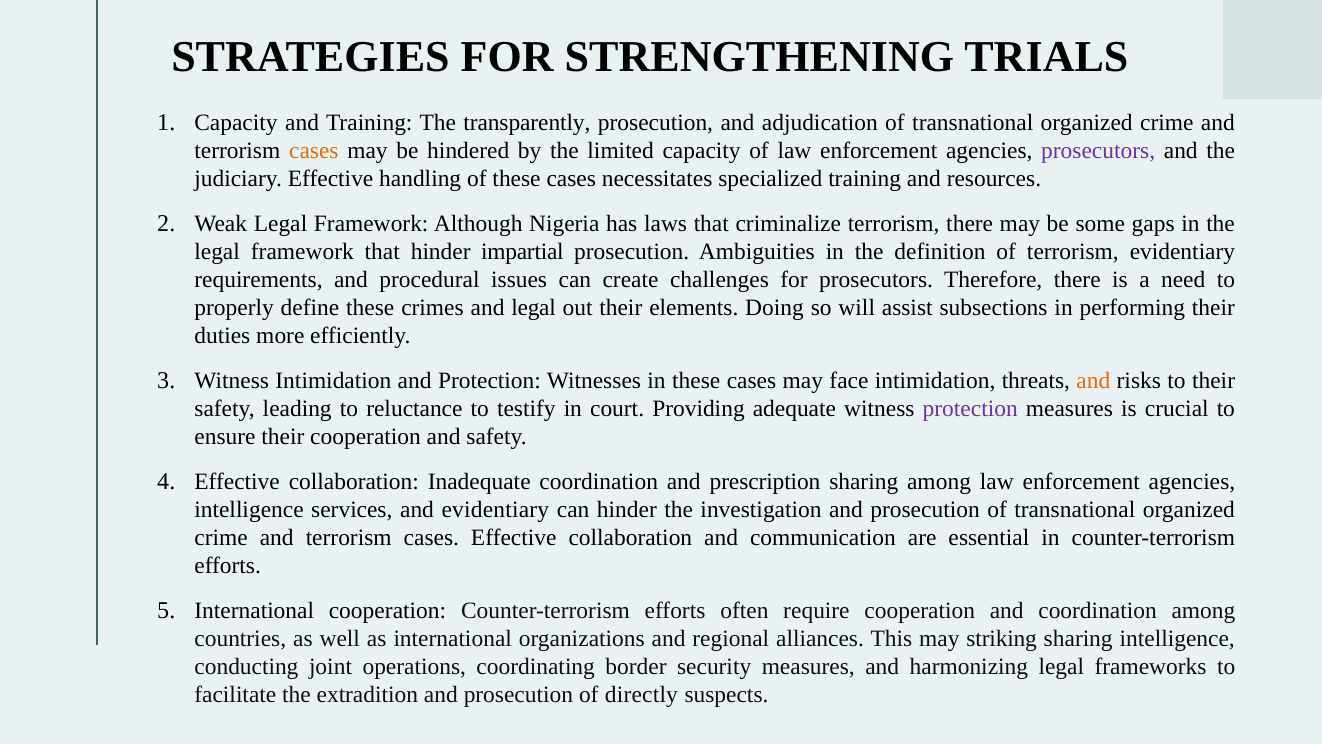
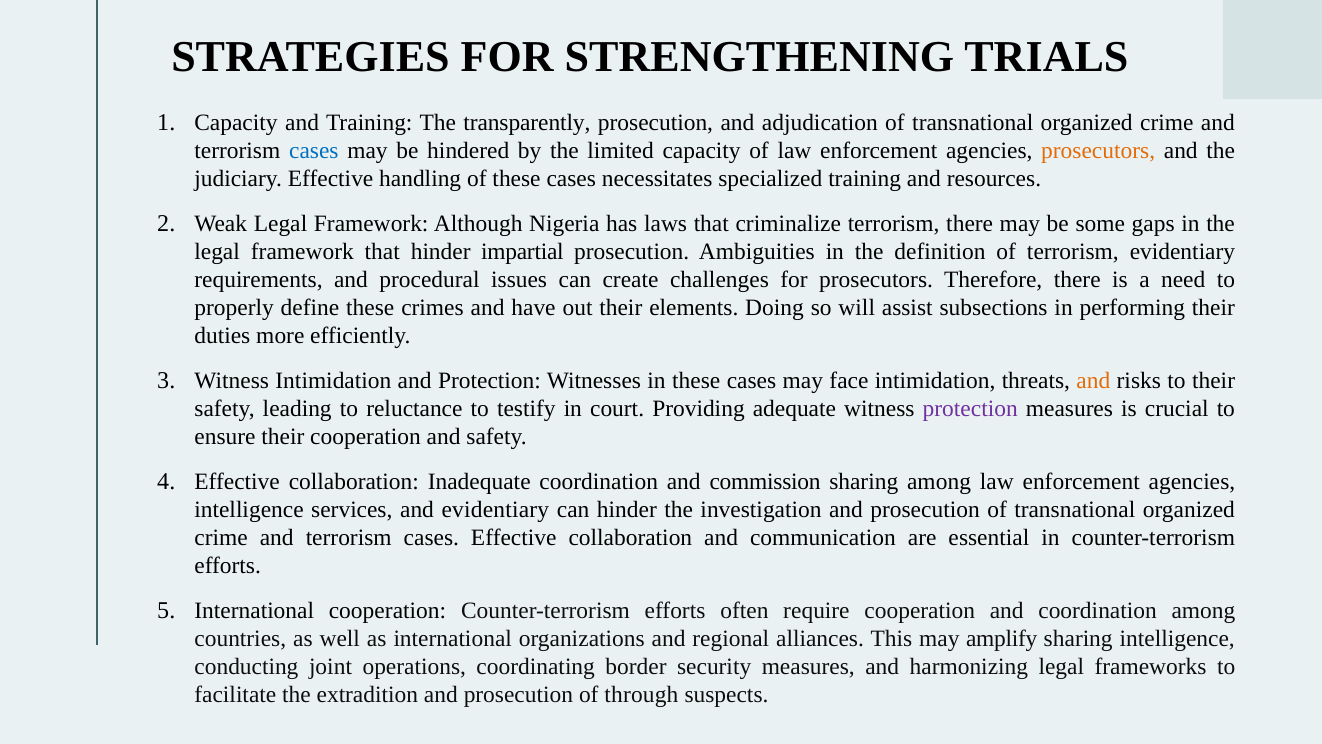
cases colour: orange -> blue (314, 151)
prosecutors colour: purple -> orange (1098, 151)
and legal: legal -> have (533, 308)
prescription: prescription -> commission (765, 482)
striking: striking -> amplify (1002, 639)
directly: directly -> through (641, 695)
